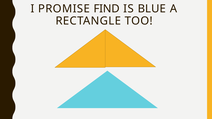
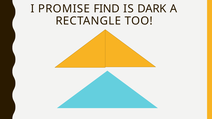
BLUE: BLUE -> DARK (152, 9)
